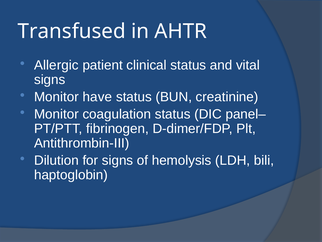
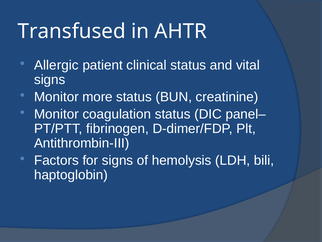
have: have -> more (97, 97)
Dilution: Dilution -> Factors (56, 160)
